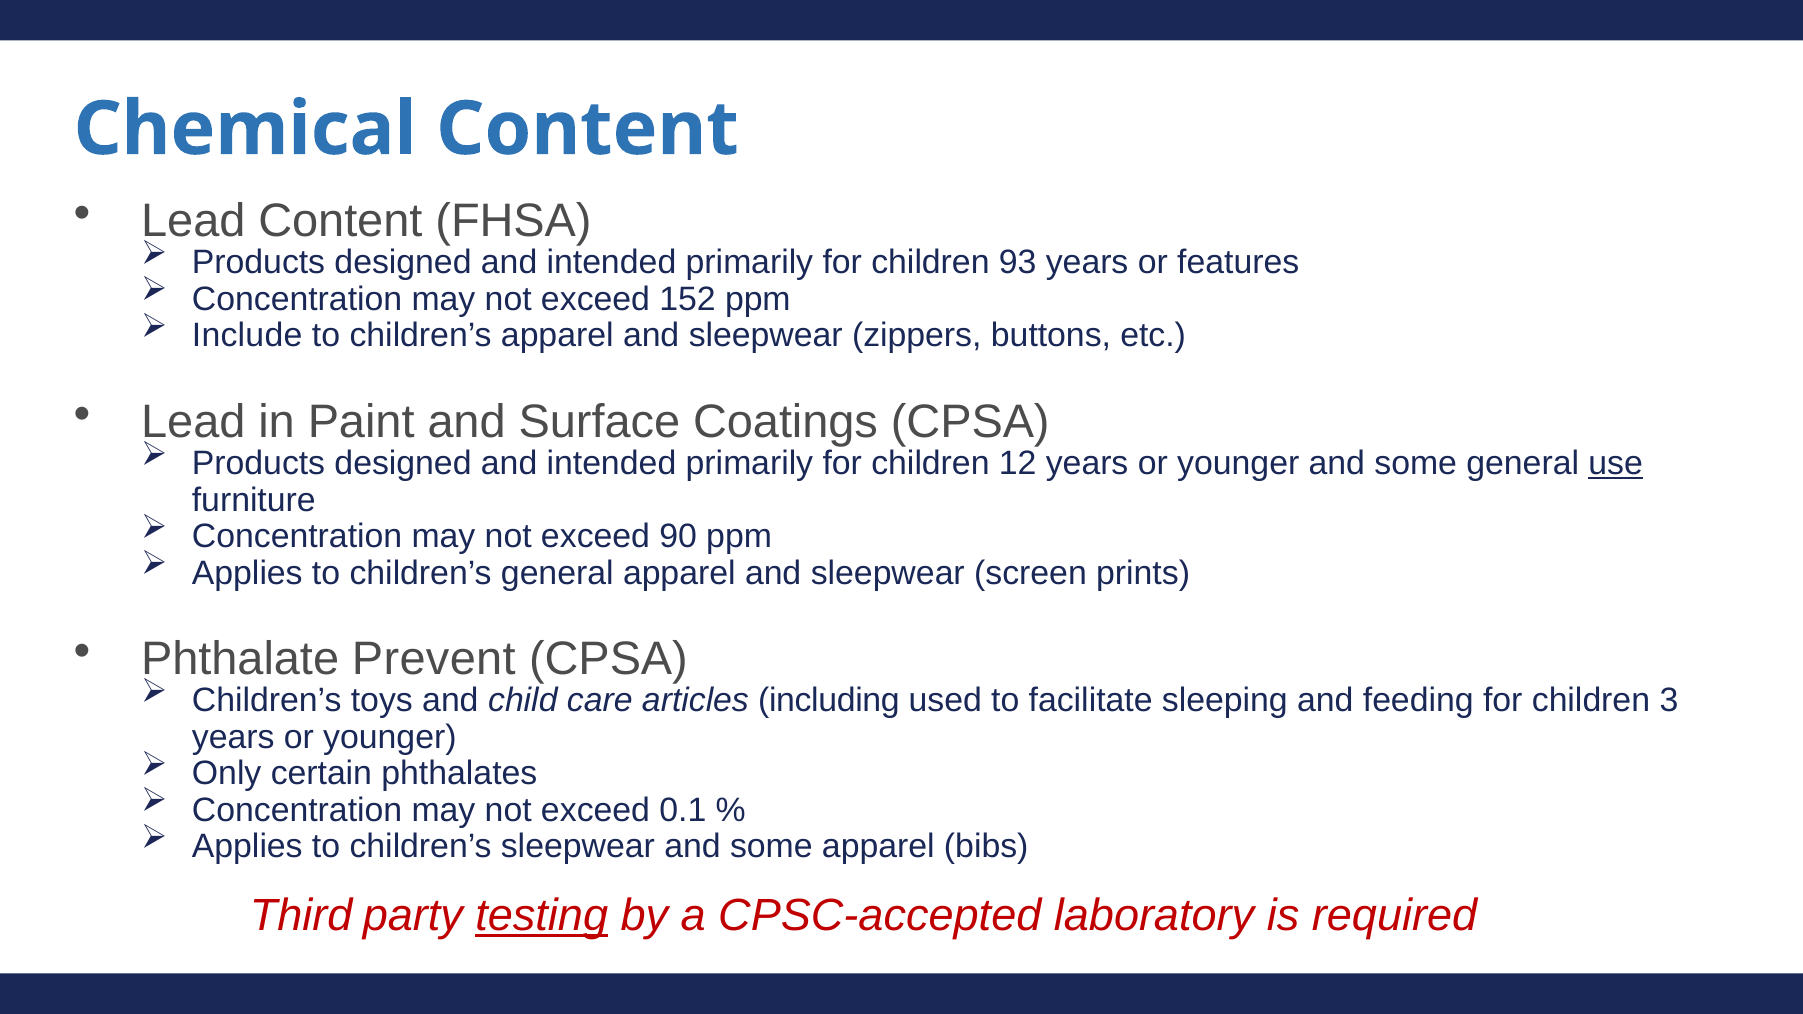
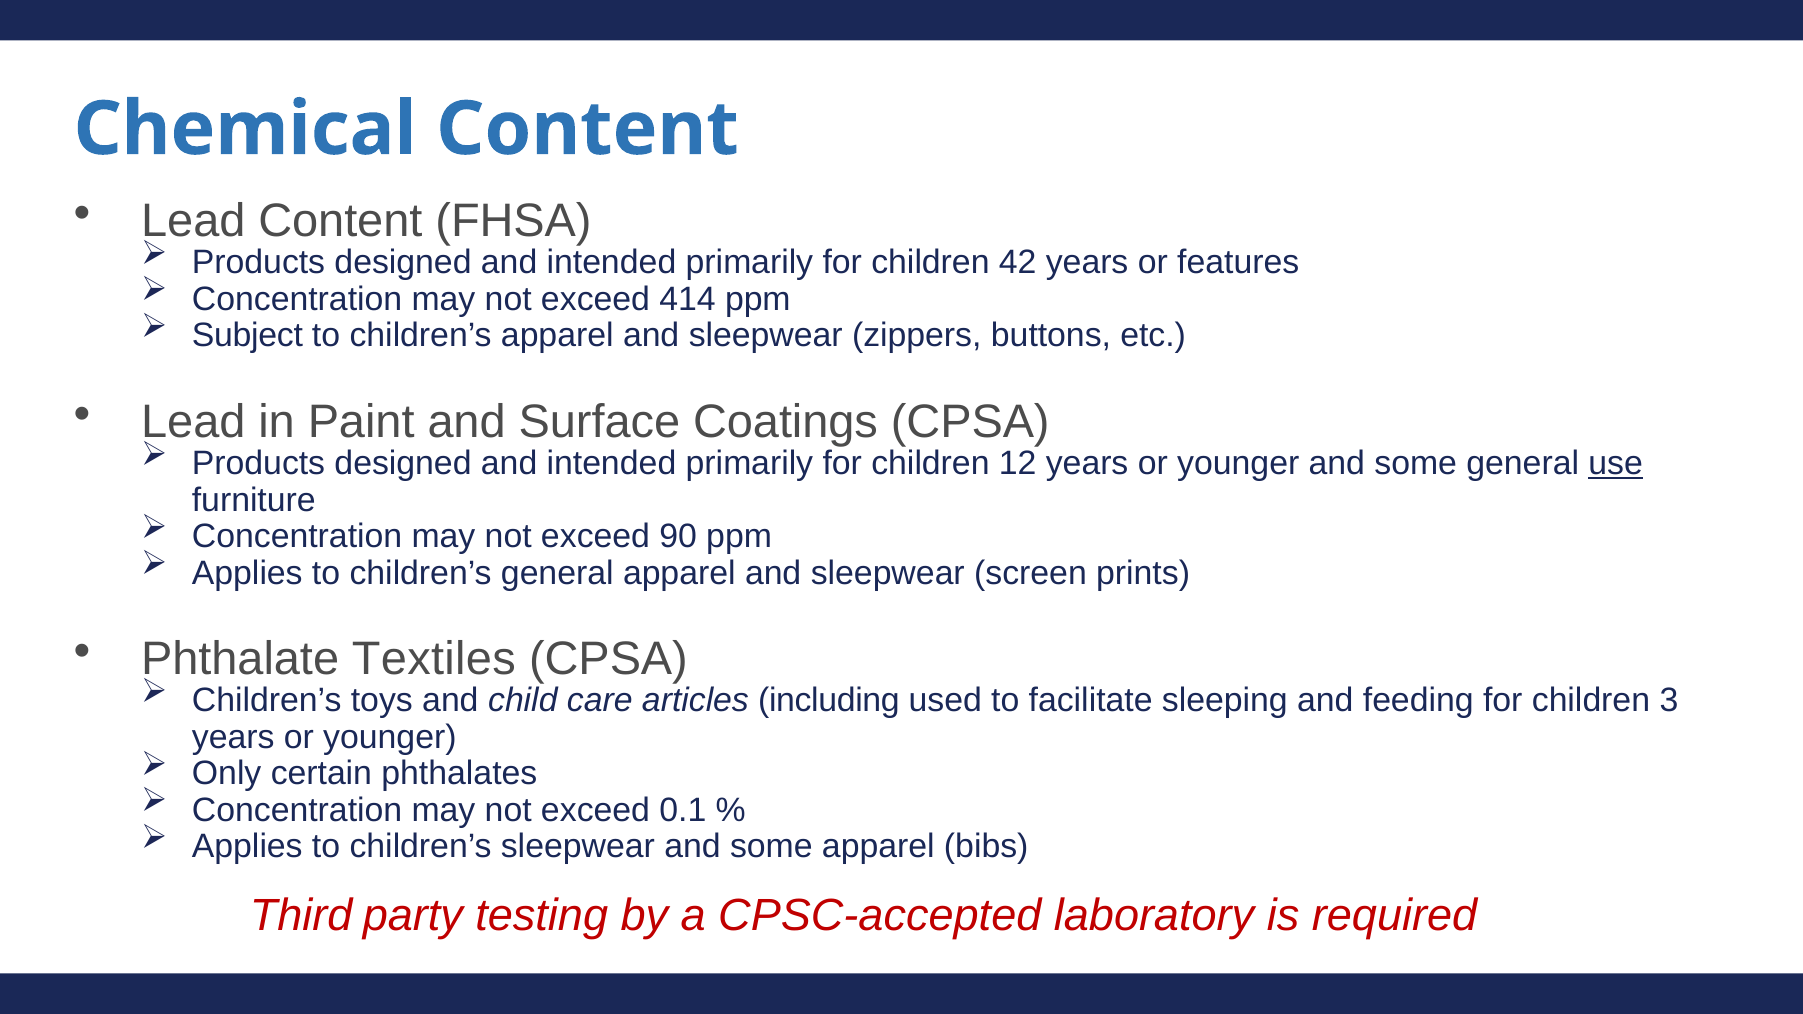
93: 93 -> 42 (1018, 263)
152: 152 -> 414 (688, 299)
Include: Include -> Subject (247, 336)
Prevent: Prevent -> Textiles (434, 659)
testing underline: present -> none (542, 916)
